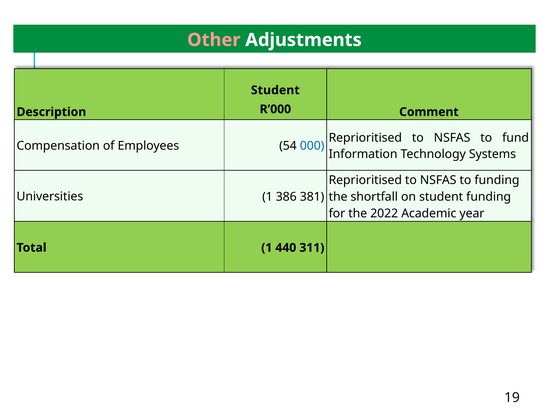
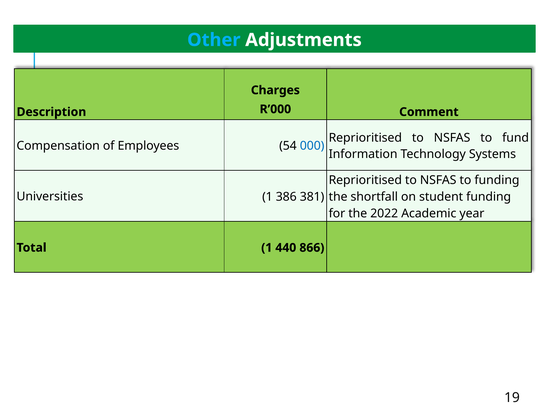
Other colour: pink -> light blue (214, 40)
Student: Student -> Charges (275, 90)
311: 311 -> 866 (312, 248)
